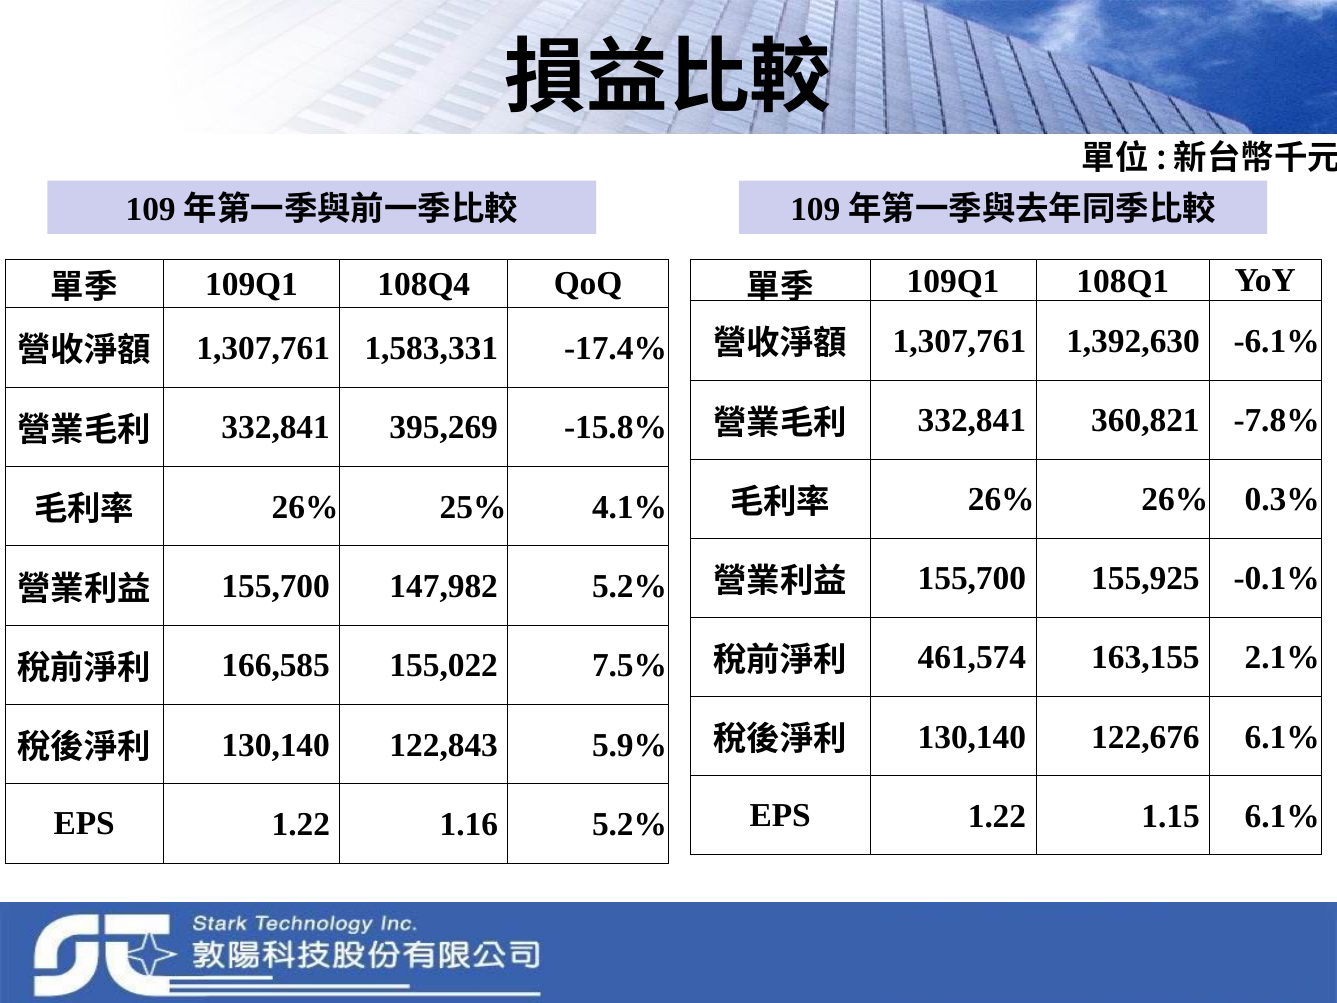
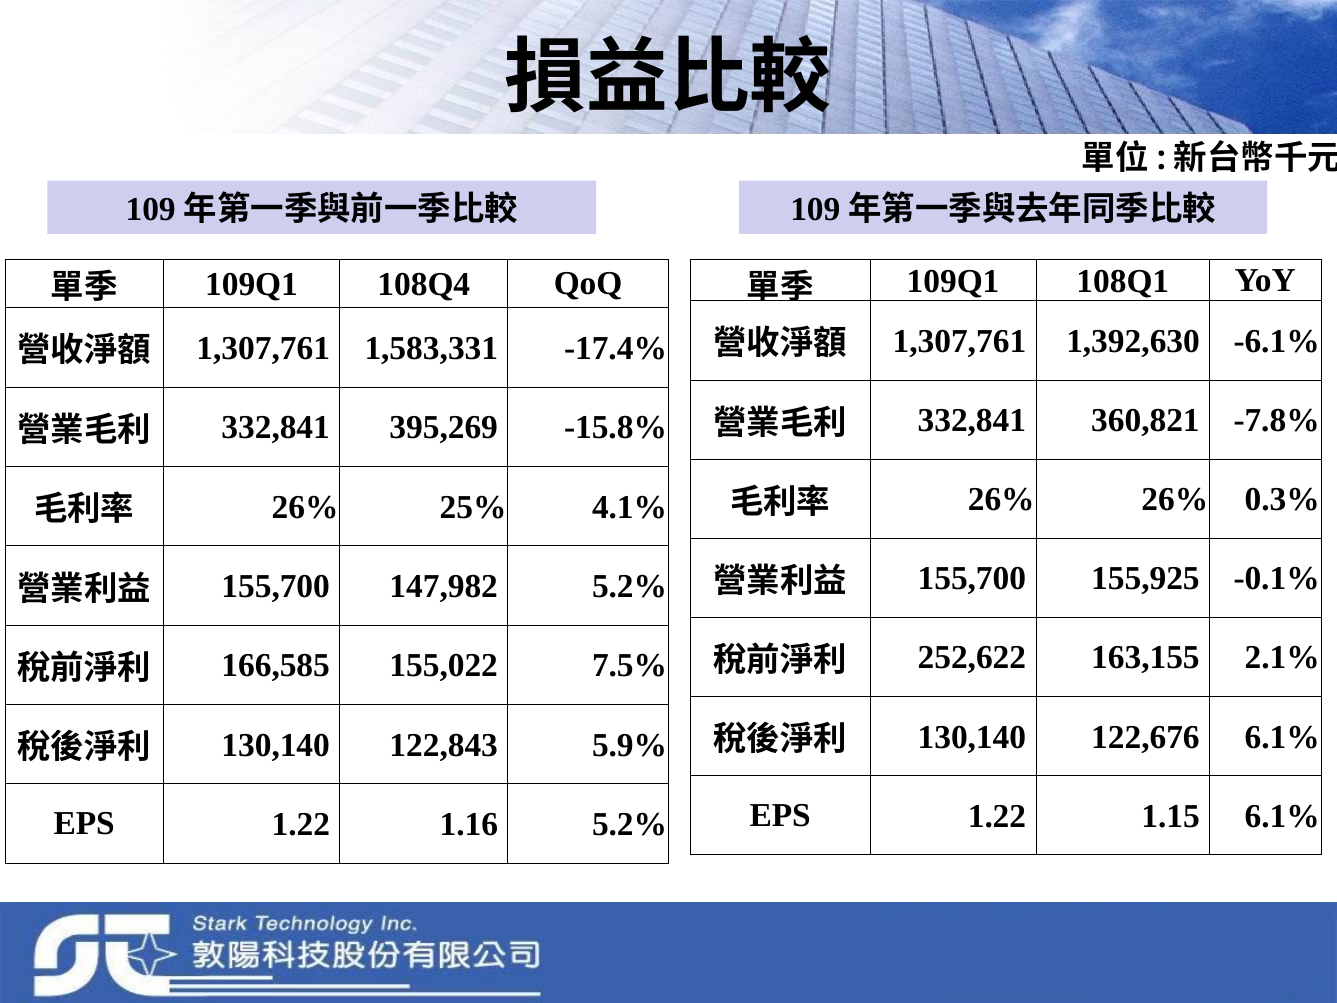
461,574: 461,574 -> 252,622 (972, 658)
